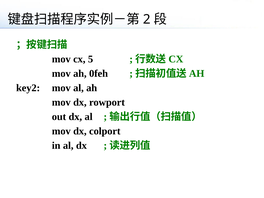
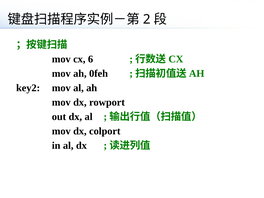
5: 5 -> 6 (91, 59)
